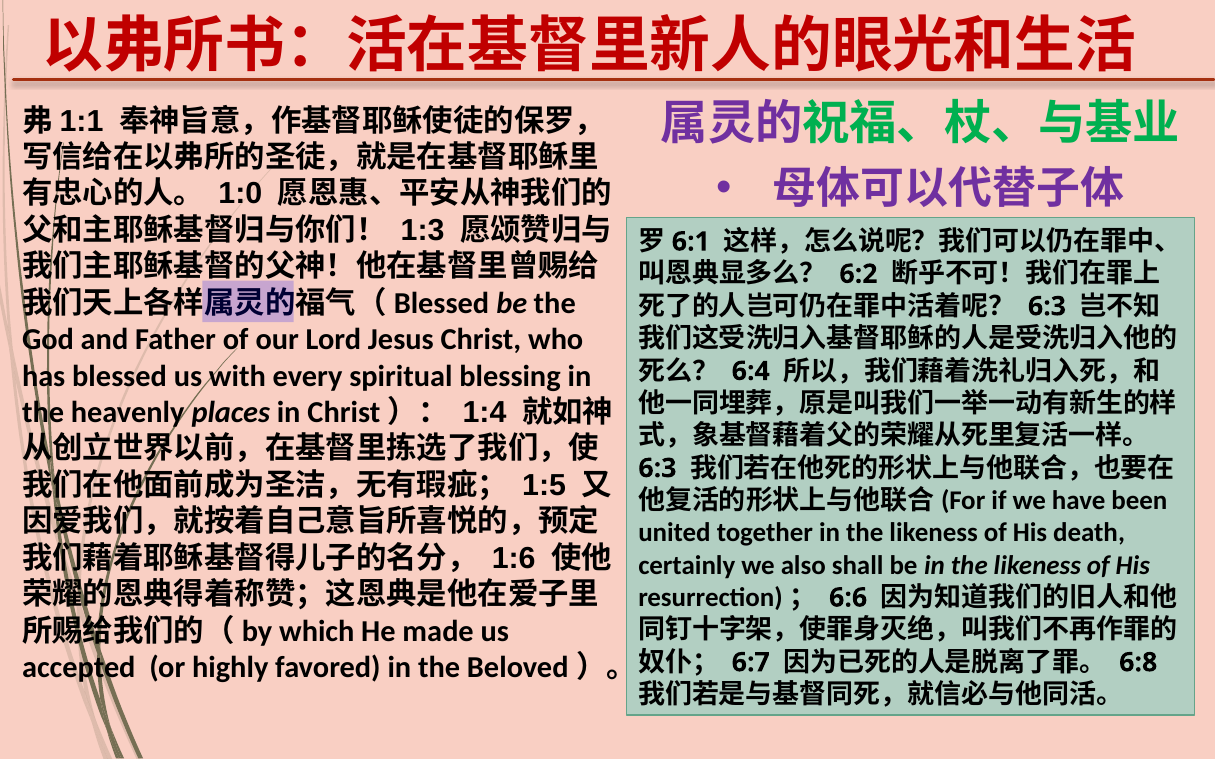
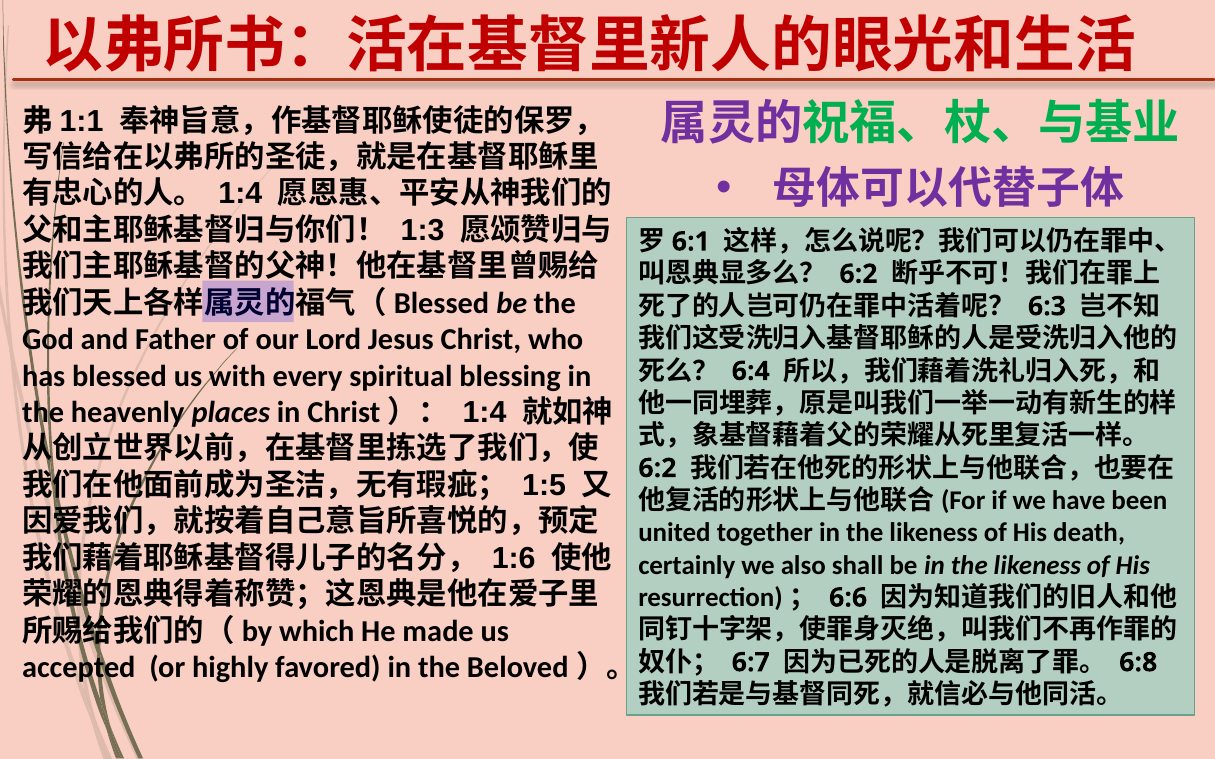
1:0: 1:0 -> 1:4 (240, 194)
6:3: 6:3 -> 6:2 (657, 468)
